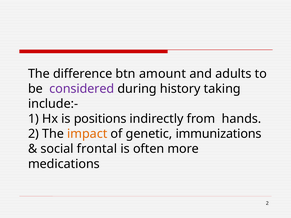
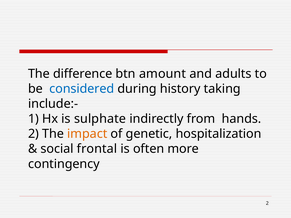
considered colour: purple -> blue (82, 89)
positions: positions -> sulphate (100, 119)
immunizations: immunizations -> hospitalization (219, 134)
medications: medications -> contingency (64, 164)
